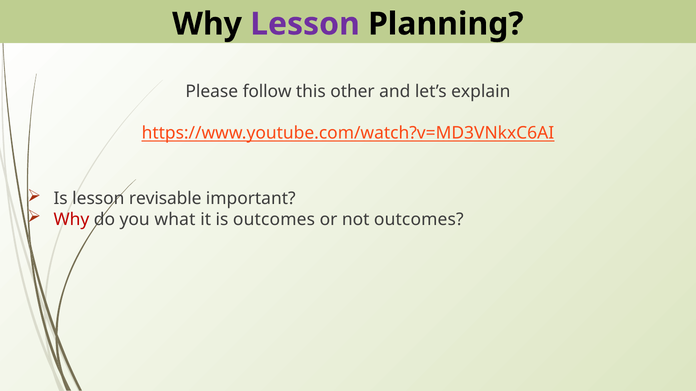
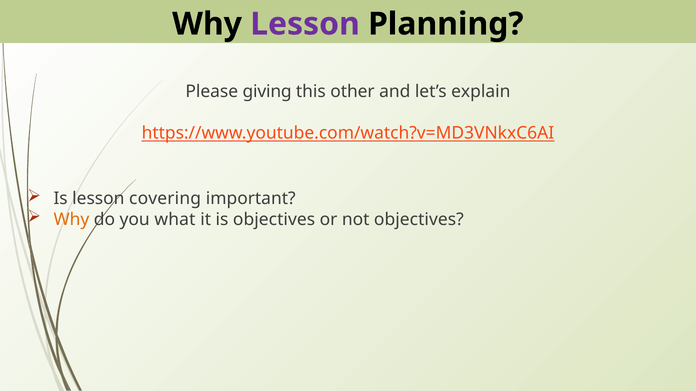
follow: follow -> giving (267, 92)
revisable: revisable -> covering (165, 199)
Why colour: red -> orange (71, 220)
is outcomes: outcomes -> objectives (274, 220)
not outcomes: outcomes -> objectives (419, 220)
